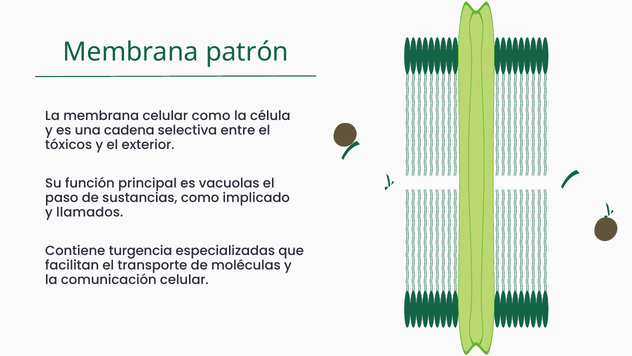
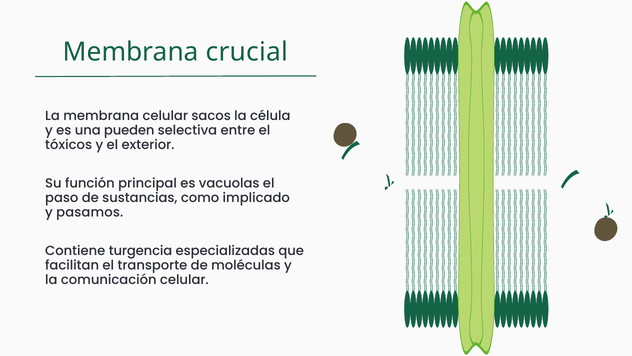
patrón: patrón -> crucial (247, 52)
celular como: como -> sacos (211, 116)
cadena: cadena -> pueden (129, 130)
llamados: llamados -> pasamos (90, 212)
